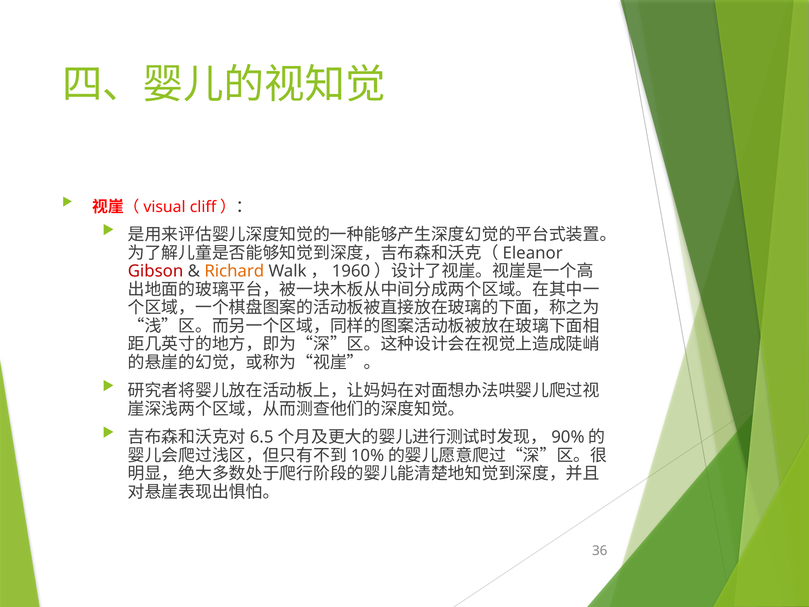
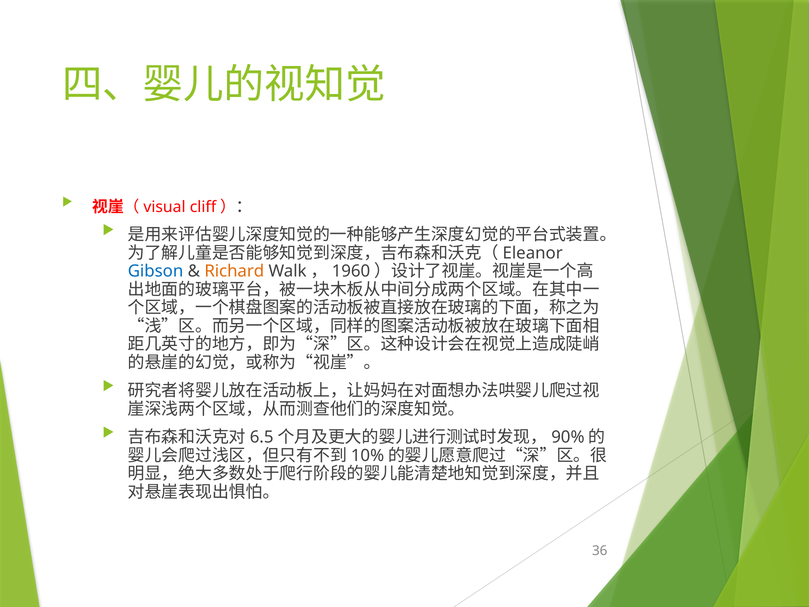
Gibson colour: red -> blue (156, 271)
